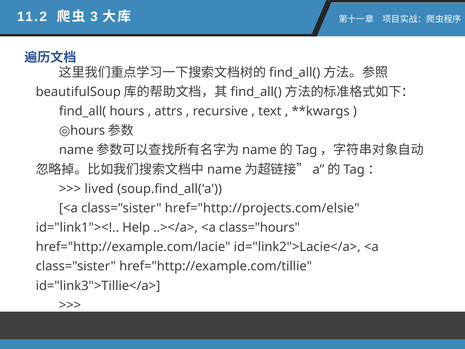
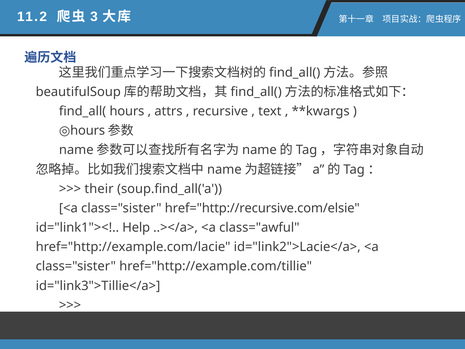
lived: lived -> their (99, 189)
href="http://projects.com/elsie: href="http://projects.com/elsie -> href="http://recursive.com/elsie (262, 208)
class="hours: class="hours -> class="awful (259, 227)
